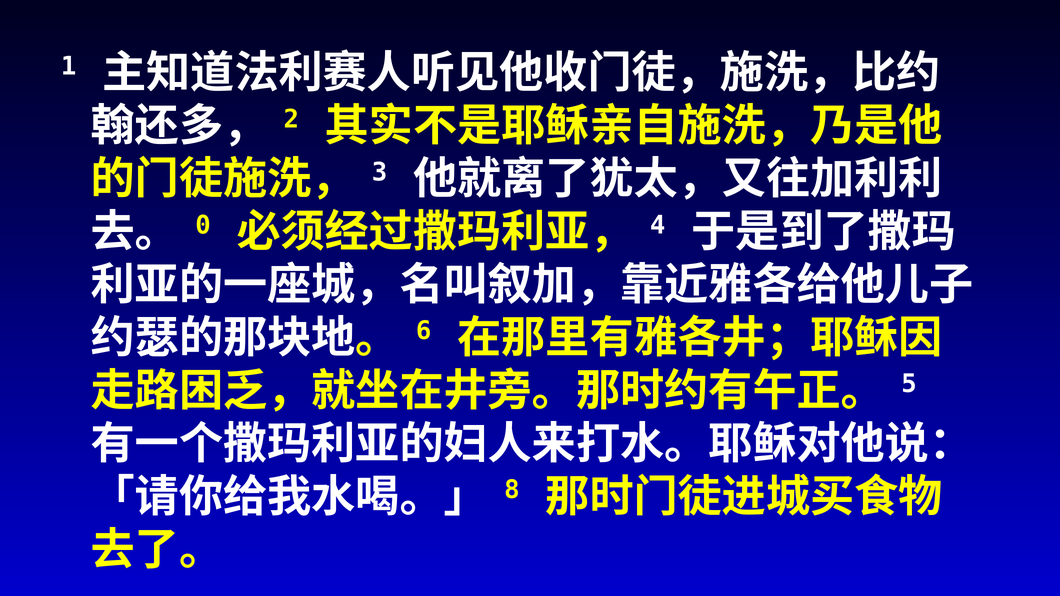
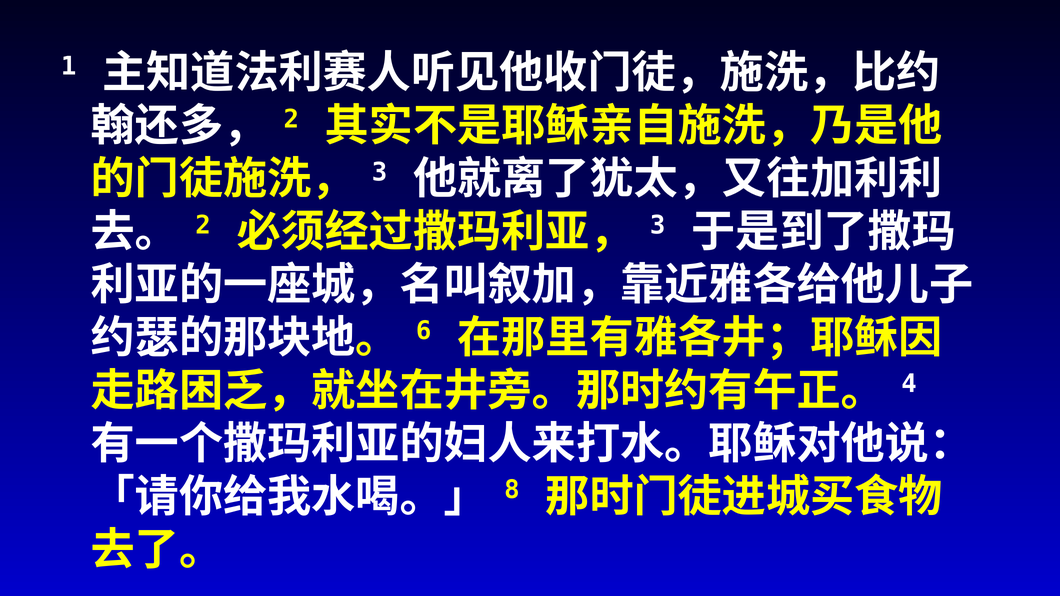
0: 0 -> 2 (203, 225)
4: 4 -> 3 (658, 225)
5: 5 -> 4 (909, 384)
